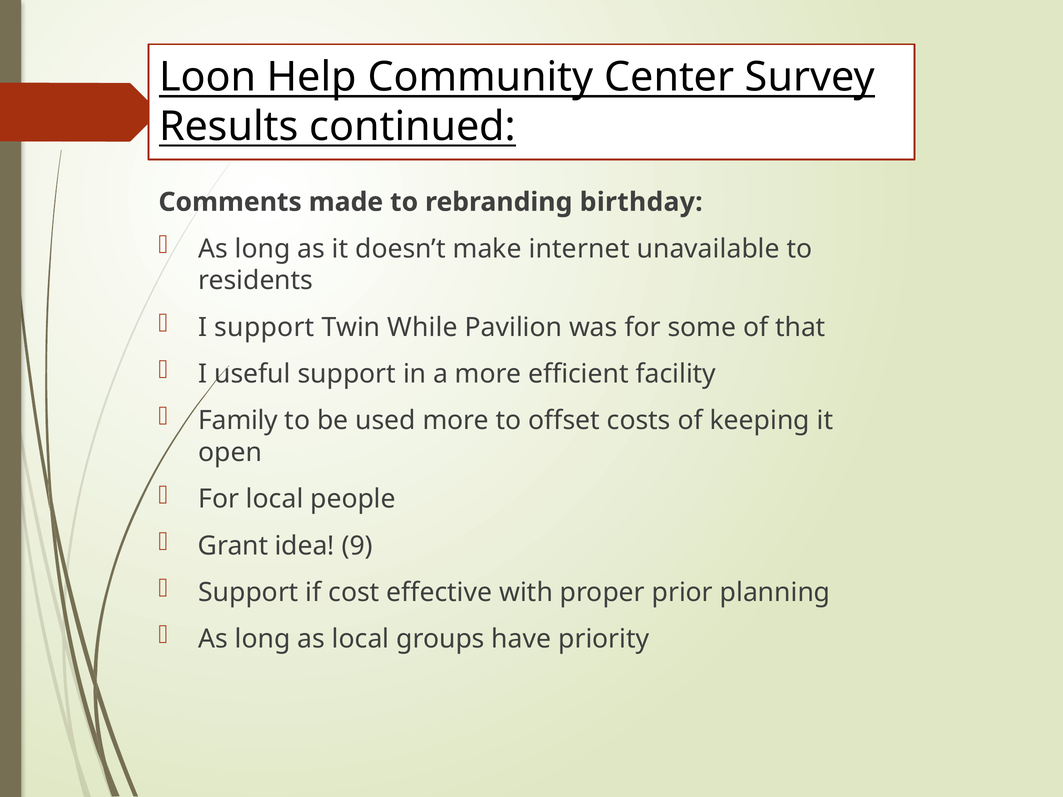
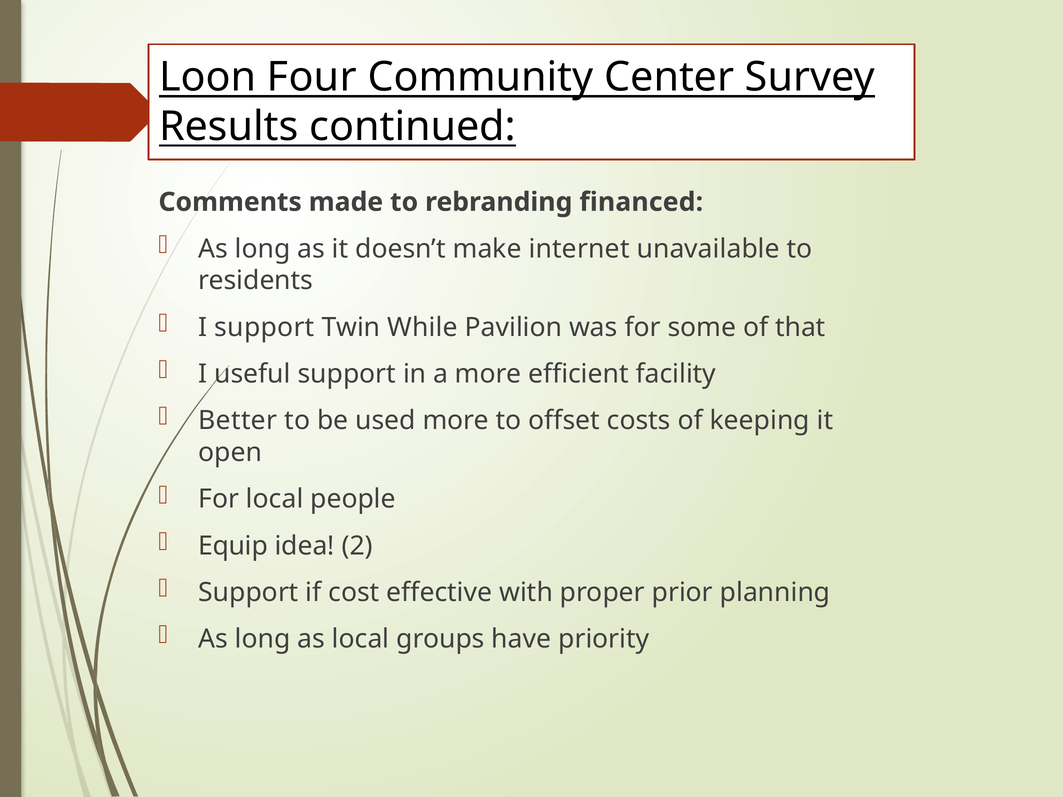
Help: Help -> Four (312, 77)
birthday: birthday -> financed (641, 202)
Family: Family -> Better (238, 421)
Grant: Grant -> Equip (233, 546)
9: 9 -> 2 (357, 546)
